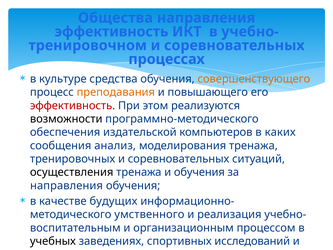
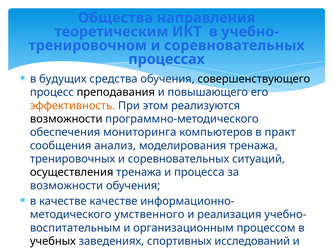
эффективность: эффективность -> теоретическим (111, 32)
культуре: культуре -> будущих (63, 79)
совершенствующего colour: orange -> black (254, 79)
преподавания colour: orange -> black (116, 92)
эффективность colour: red -> orange (73, 106)
издательской: издательской -> мониторинга (140, 132)
каких: каких -> практ (280, 132)
и обучения: обучения -> процесса (199, 172)
направления: направления -> возможности (67, 185)
качестве будущих: будущих -> качестве (113, 201)
